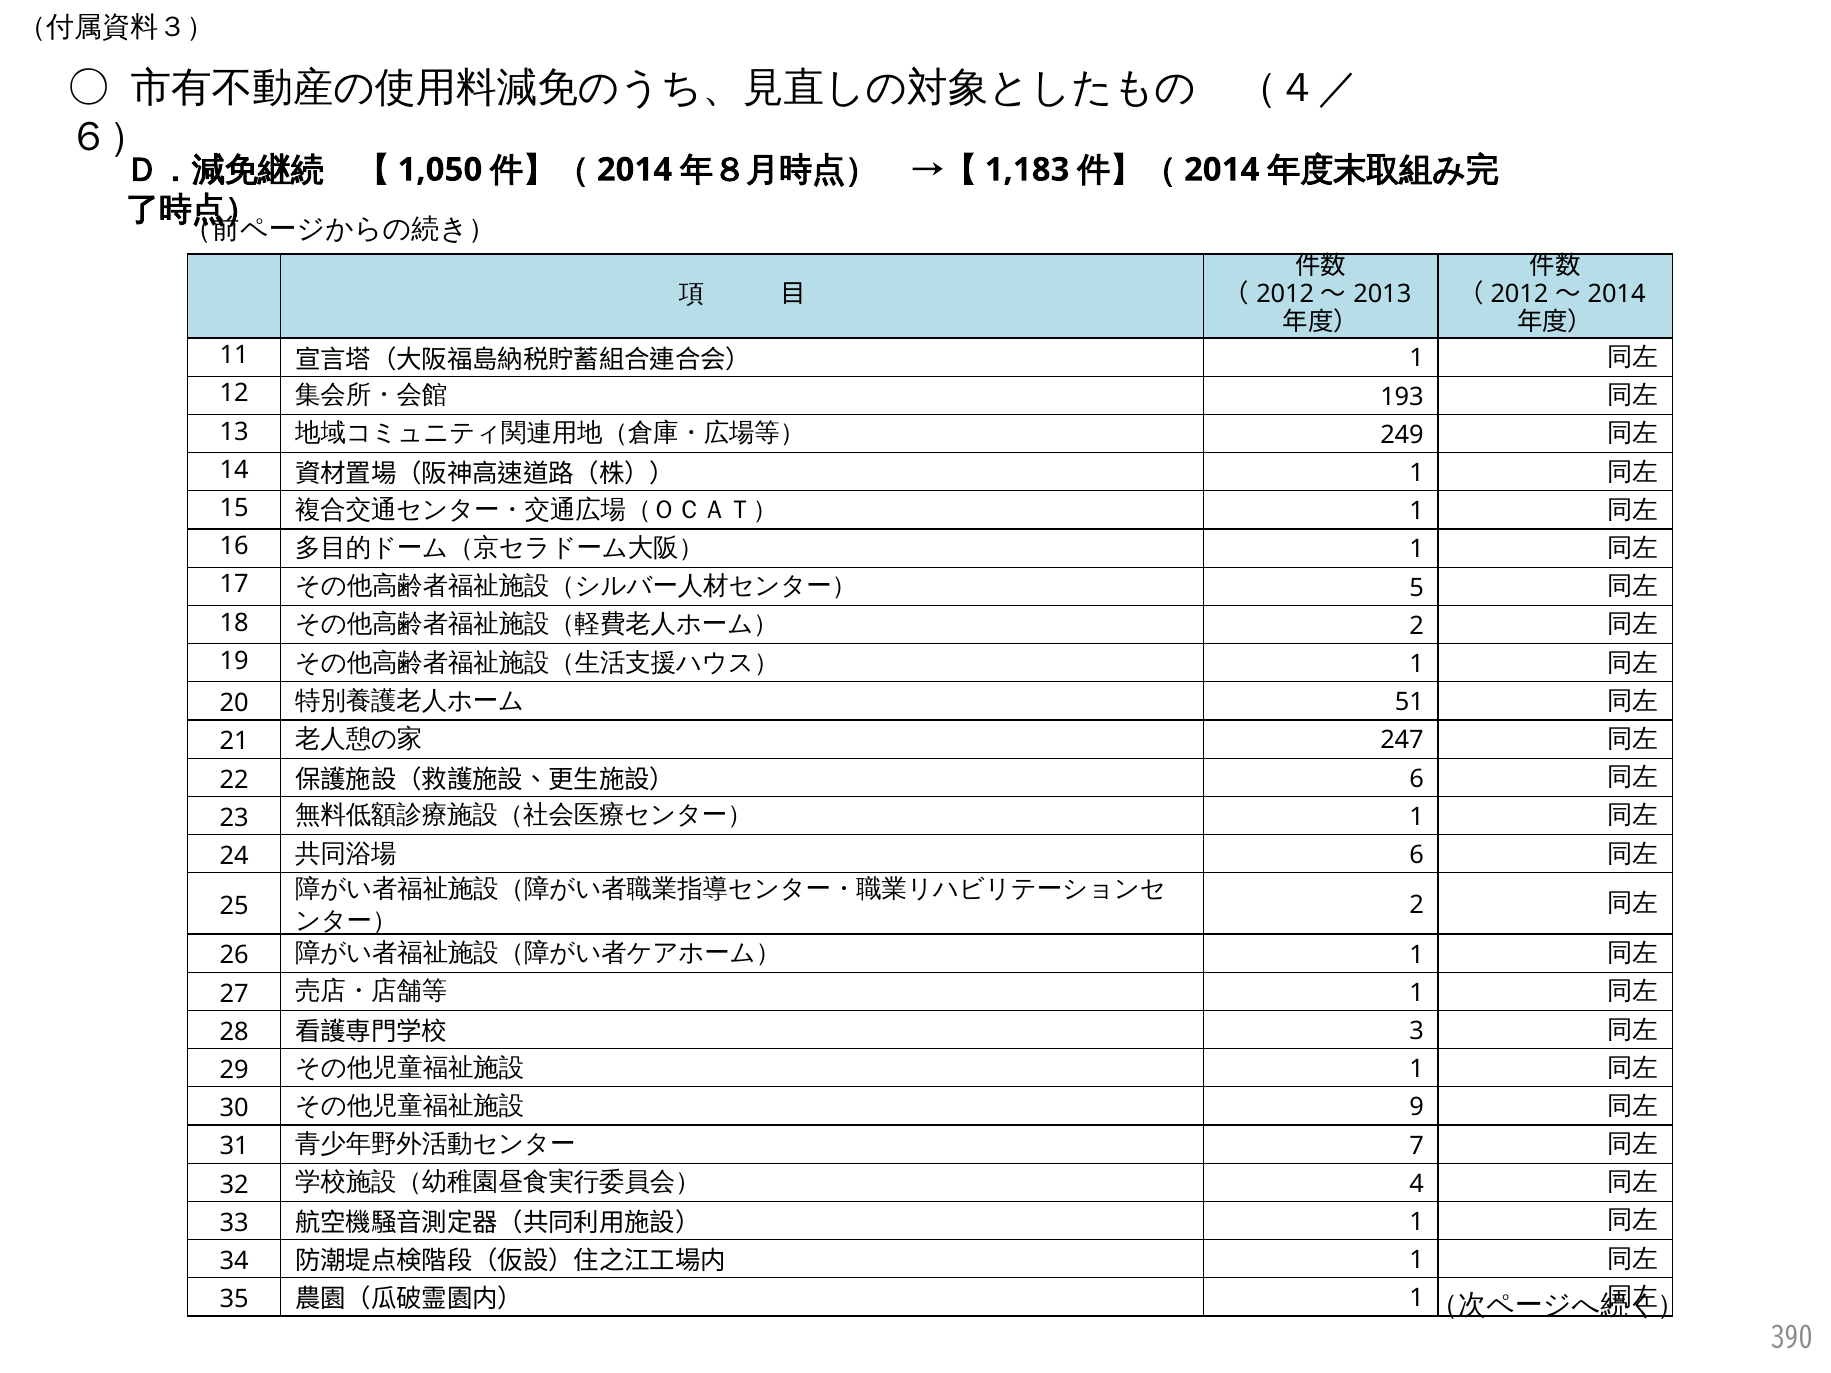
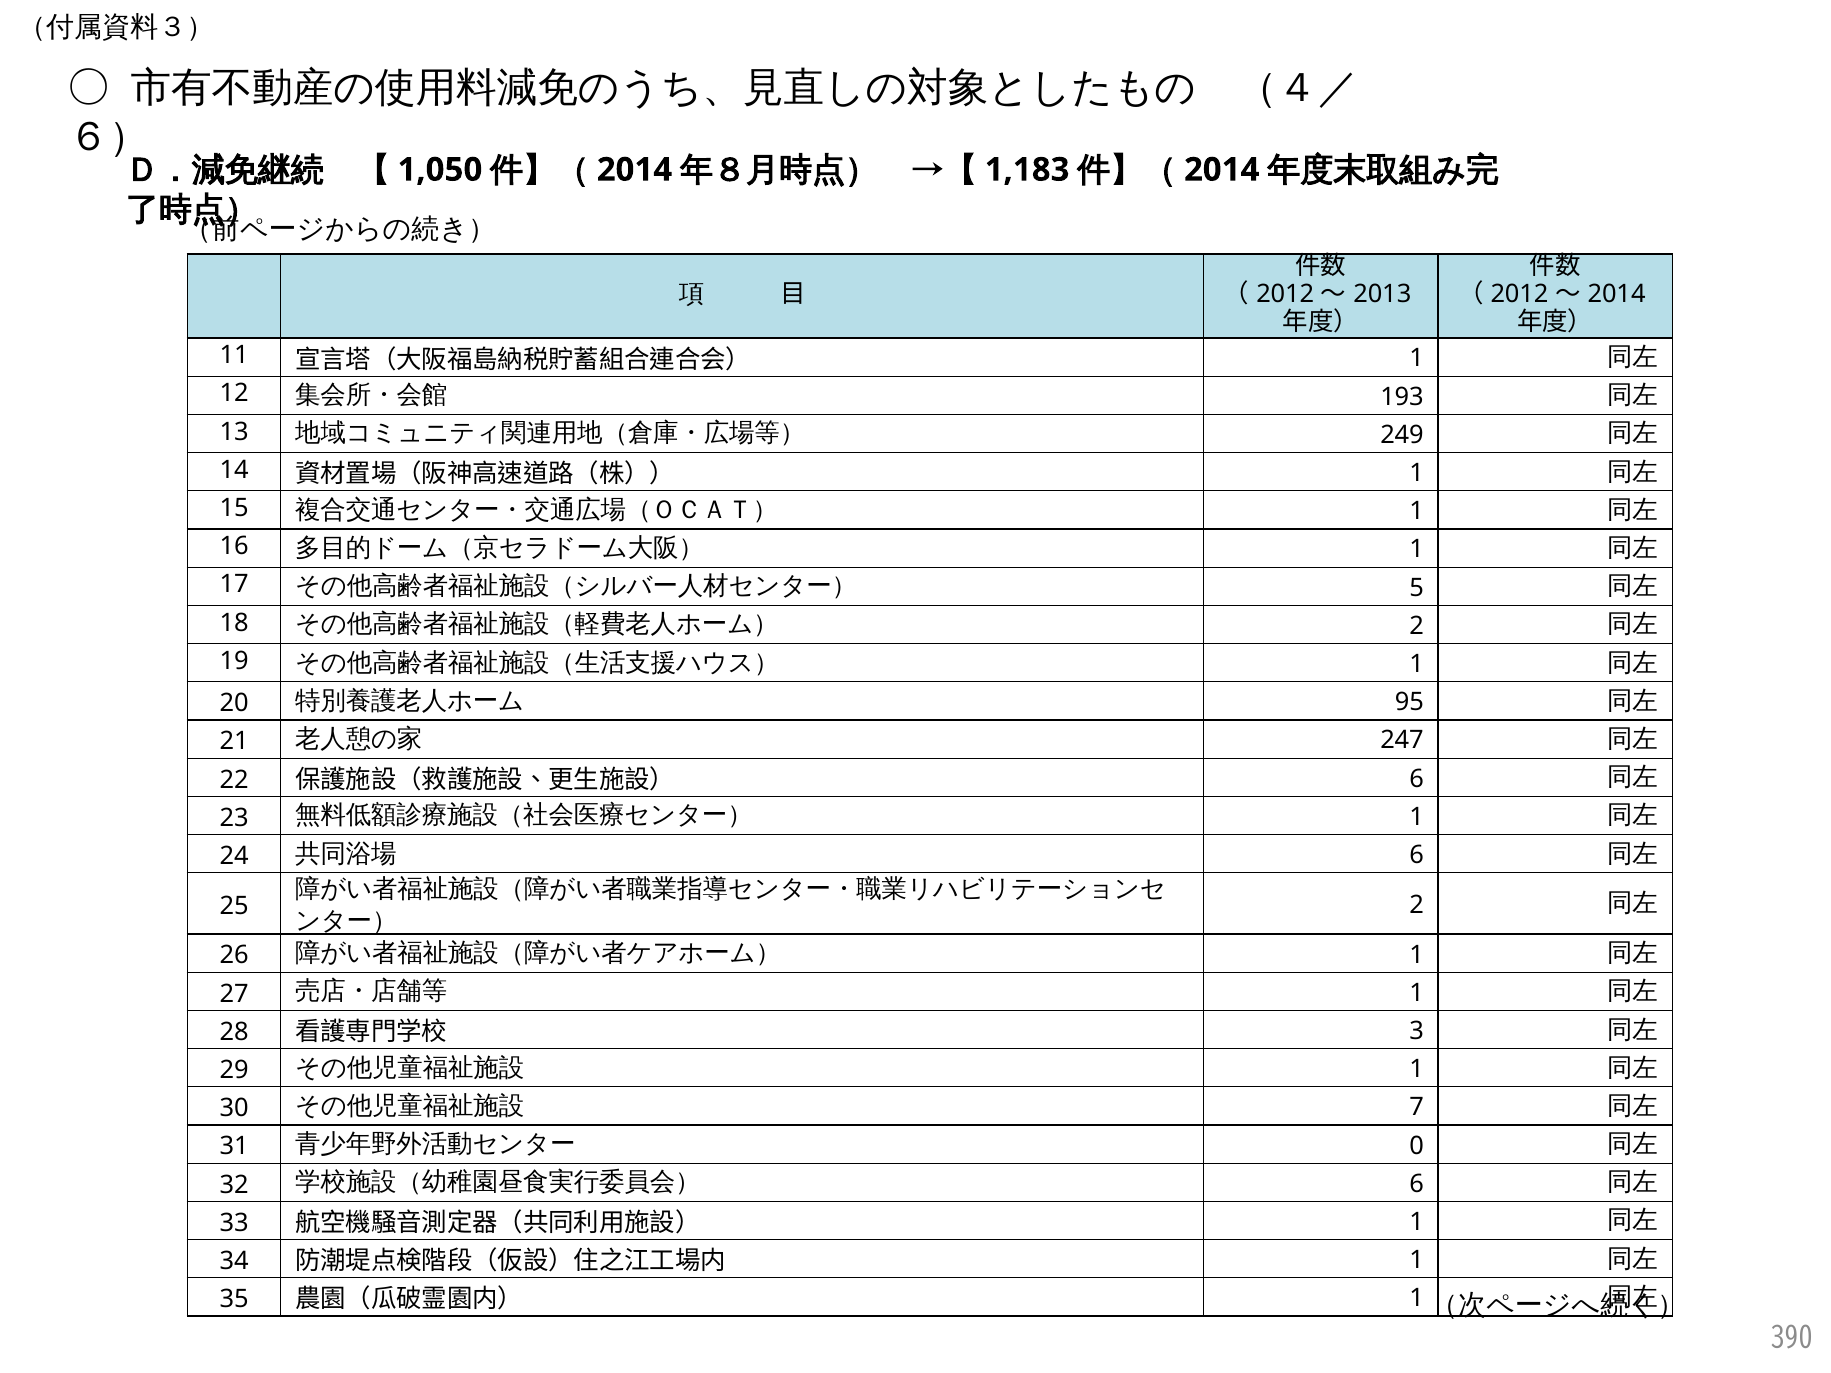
51: 51 -> 95 (1409, 703)
9: 9 -> 7 (1417, 1108)
7: 7 -> 0 (1417, 1146)
4: 4 -> 6 (1417, 1184)
